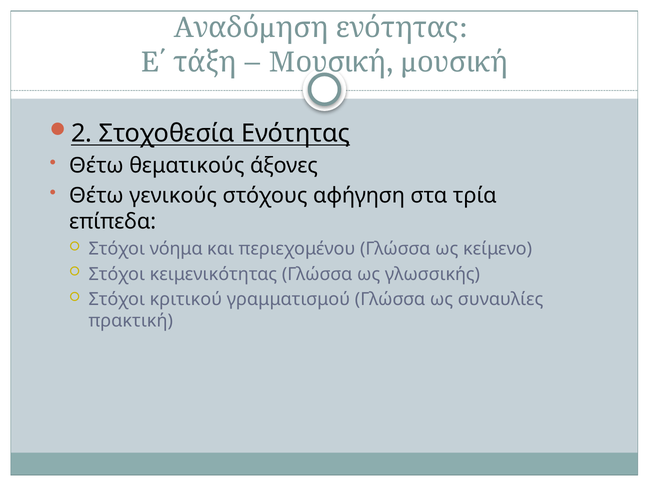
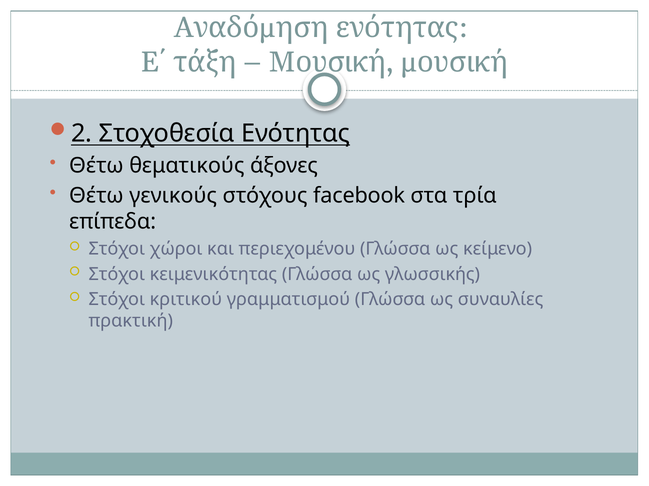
αφήγηση: αφήγηση -> facebook (359, 196)
νόημα: νόημα -> χώροι (176, 249)
